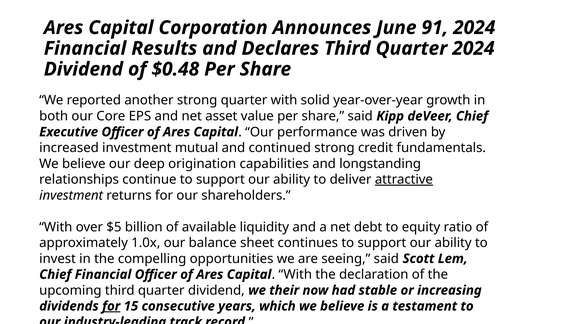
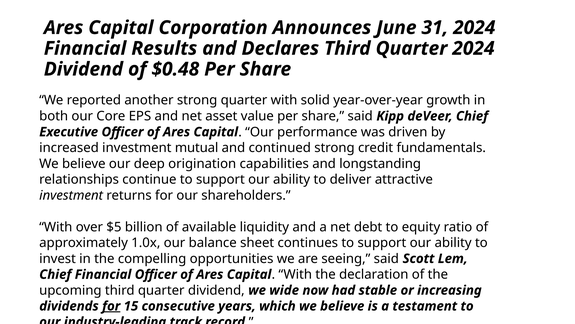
91: 91 -> 31 (435, 28)
attractive underline: present -> none (404, 179)
their: their -> wide (284, 290)
